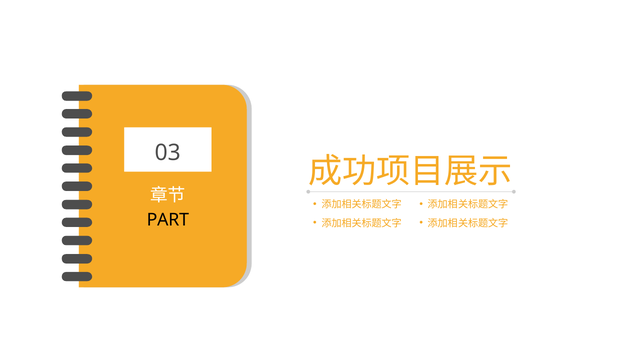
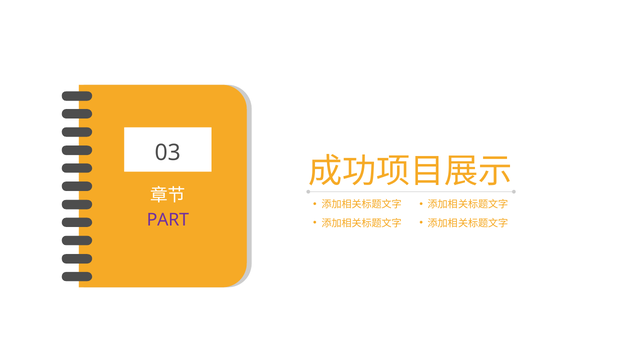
PART colour: black -> purple (168, 220)
